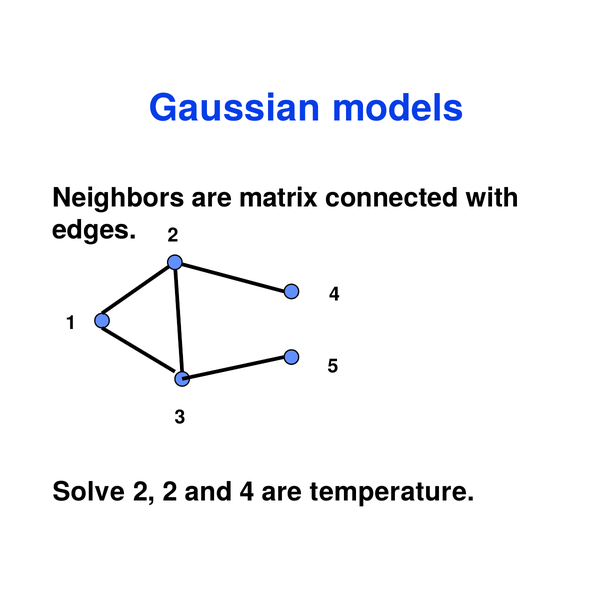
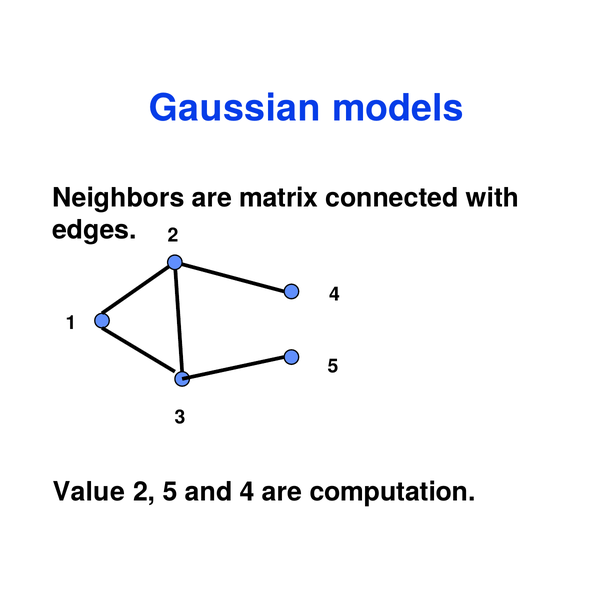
Solve: Solve -> Value (89, 492)
2 2: 2 -> 5 (170, 492)
temperature: temperature -> computation (393, 492)
